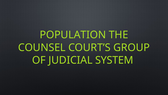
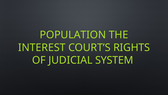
COUNSEL: COUNSEL -> INTEREST (42, 47)
GROUP: GROUP -> RIGHTS (132, 47)
